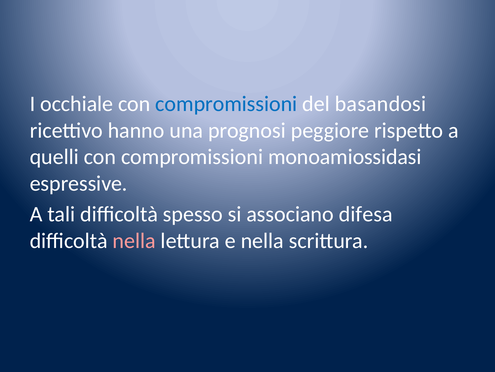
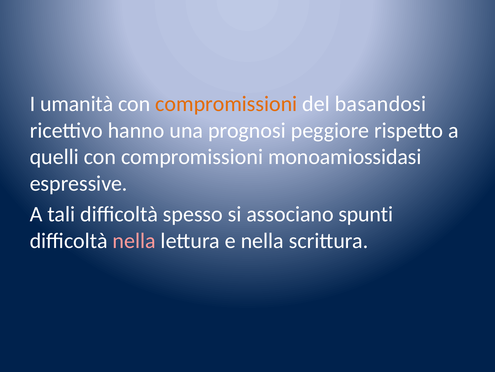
occhiale: occhiale -> umanità (77, 104)
compromissioni colour: blue -> orange (226, 104)
difesa: difesa -> spunti (366, 214)
